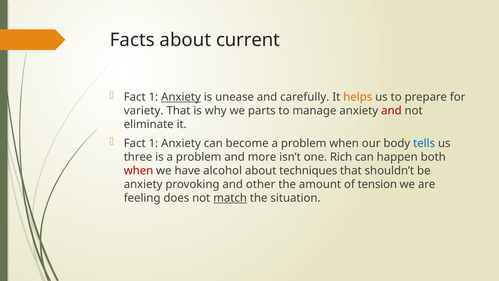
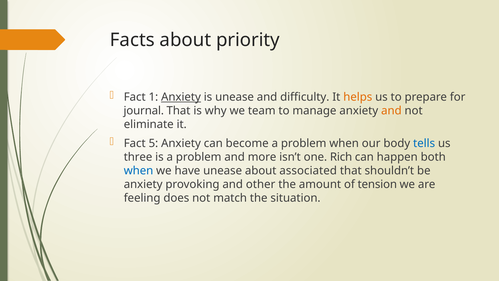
current: current -> priority (248, 40)
carefully: carefully -> difficulty (305, 97)
variety: variety -> journal (144, 111)
parts: parts -> team (262, 111)
and colour: red -> orange (391, 111)
1: 1 -> 5 (153, 143)
when colour: red -> blue (139, 171)
have alcohol: alcohol -> unease (223, 171)
techniques: techniques -> associated (308, 171)
match underline: present -> none (230, 198)
